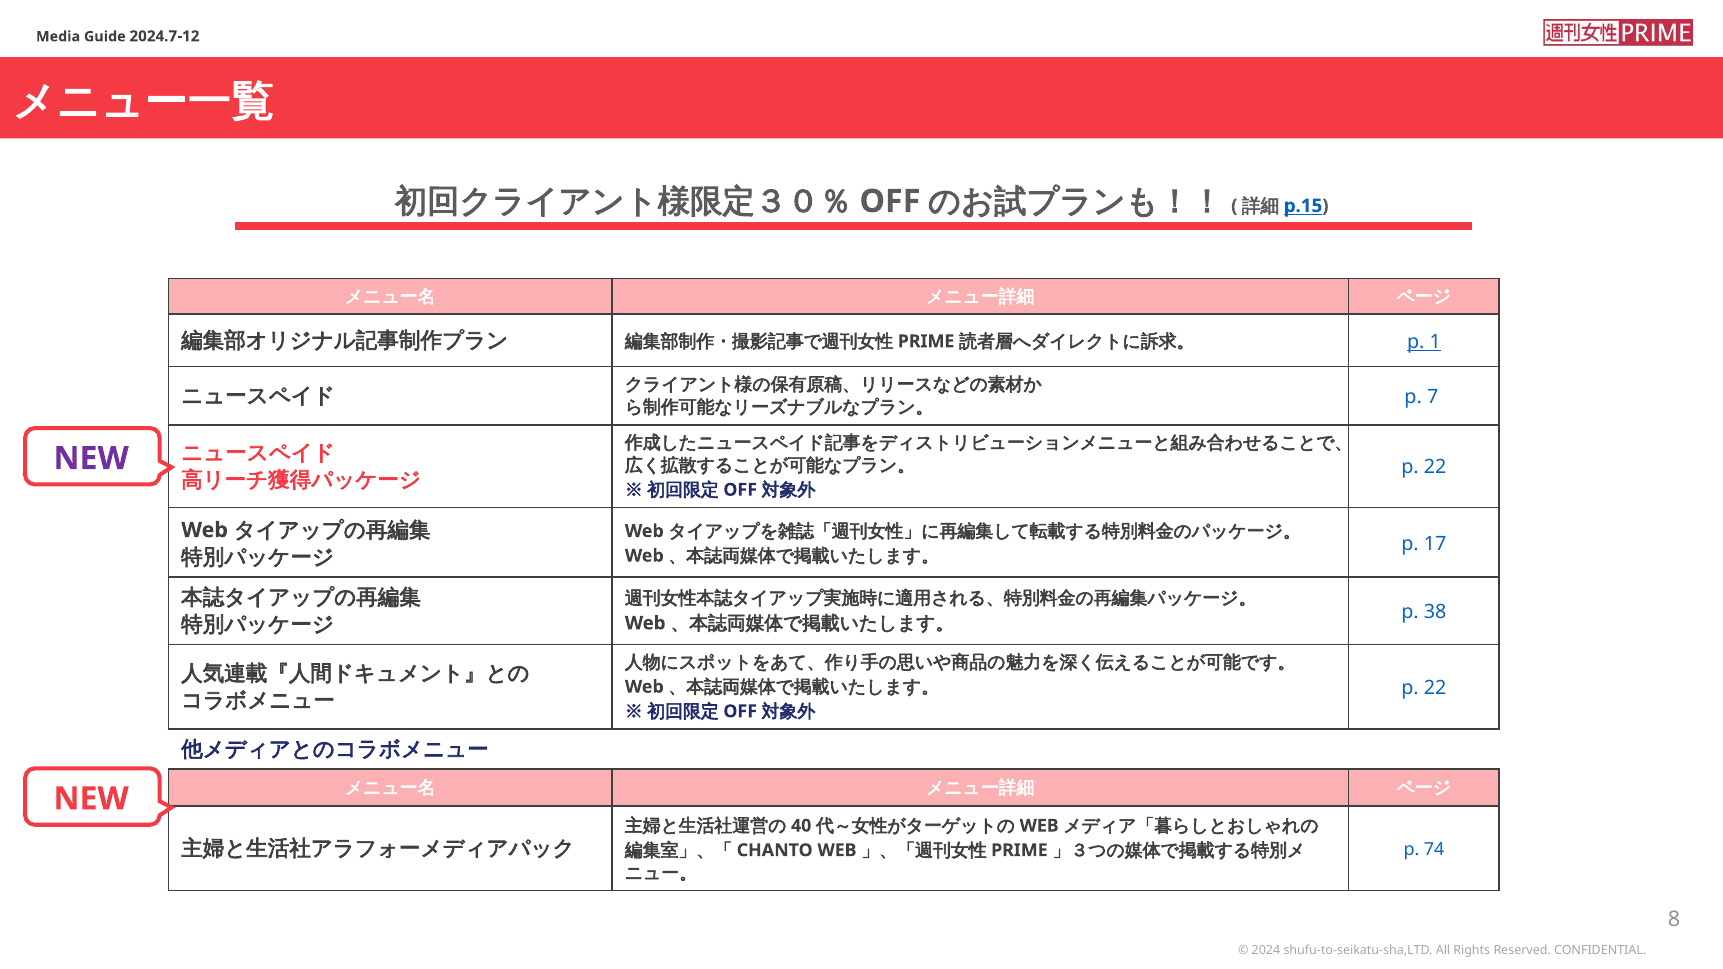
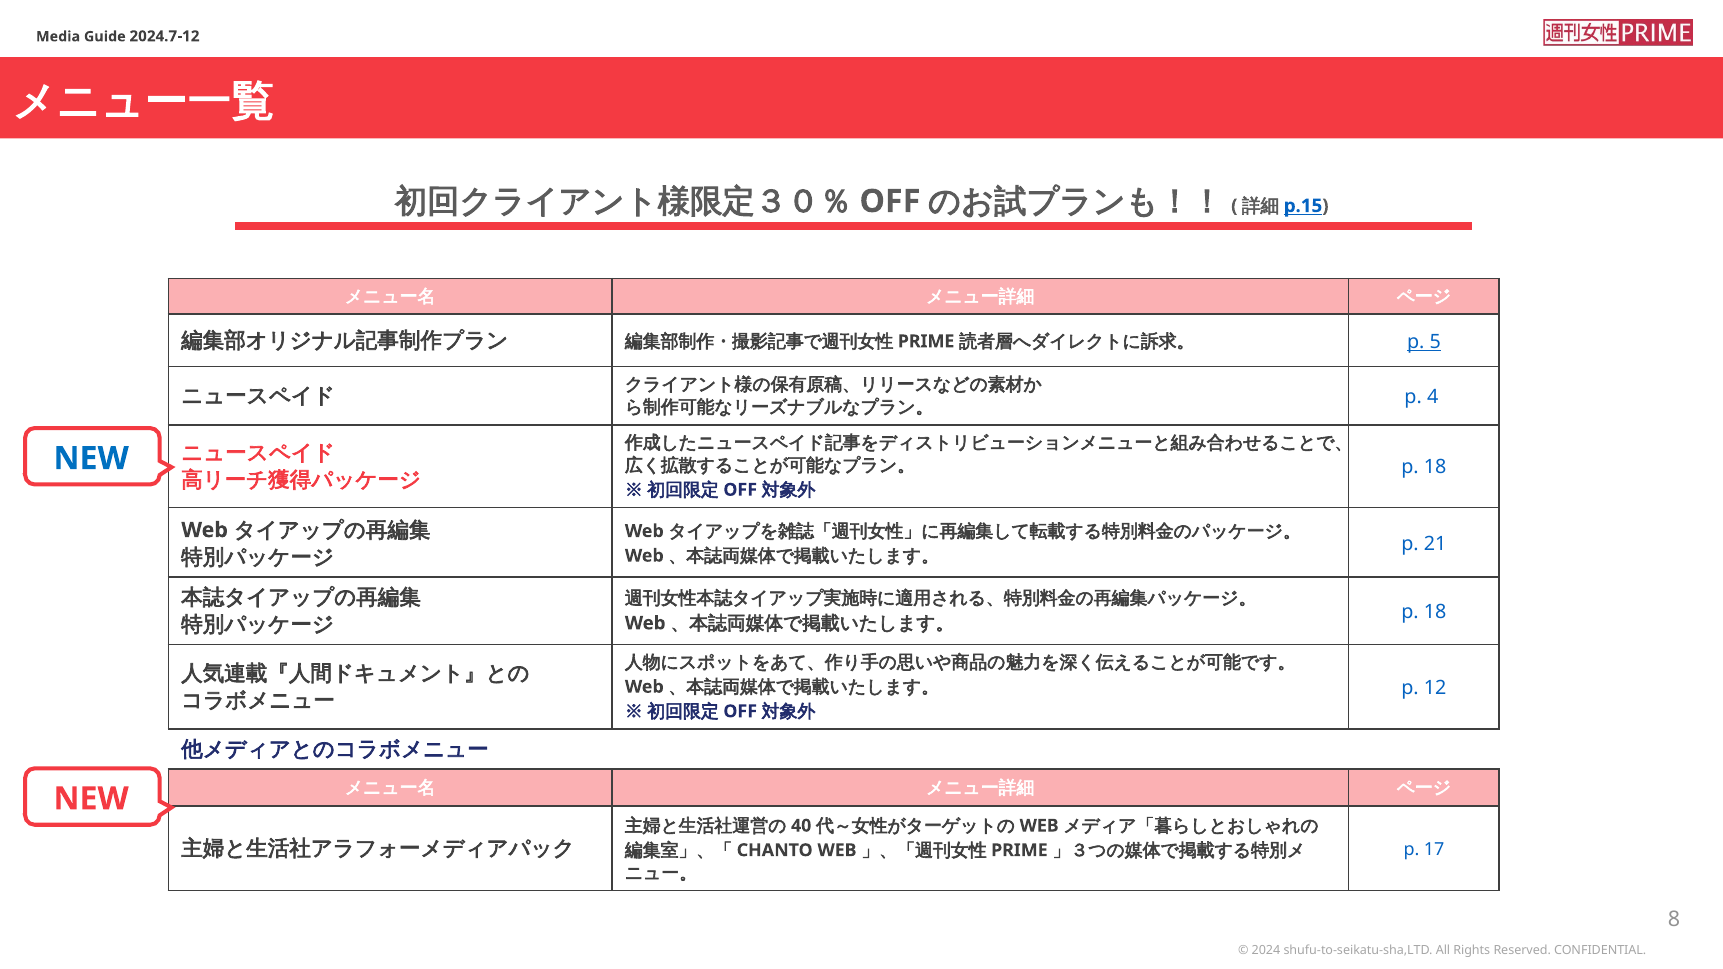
1: 1 -> 5 (1435, 342)
7: 7 -> 4 (1433, 397)
NEW colour: purple -> blue (91, 459)
22: 22 -> 18 (1435, 467)
17: 17 -> 21 (1435, 544)
38: 38 -> 18 (1435, 612)
22: 22 -> 12 (1435, 688)
74: 74 -> 17 (1434, 850)
